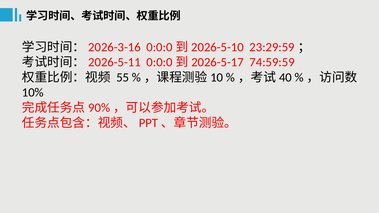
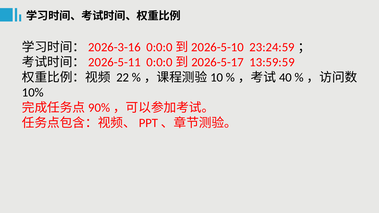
23:29:59: 23:29:59 -> 23:24:59 (272, 47)
74:59:59: 74:59:59 -> 13:59:59 (272, 62)
55: 55 -> 22 (123, 77)
